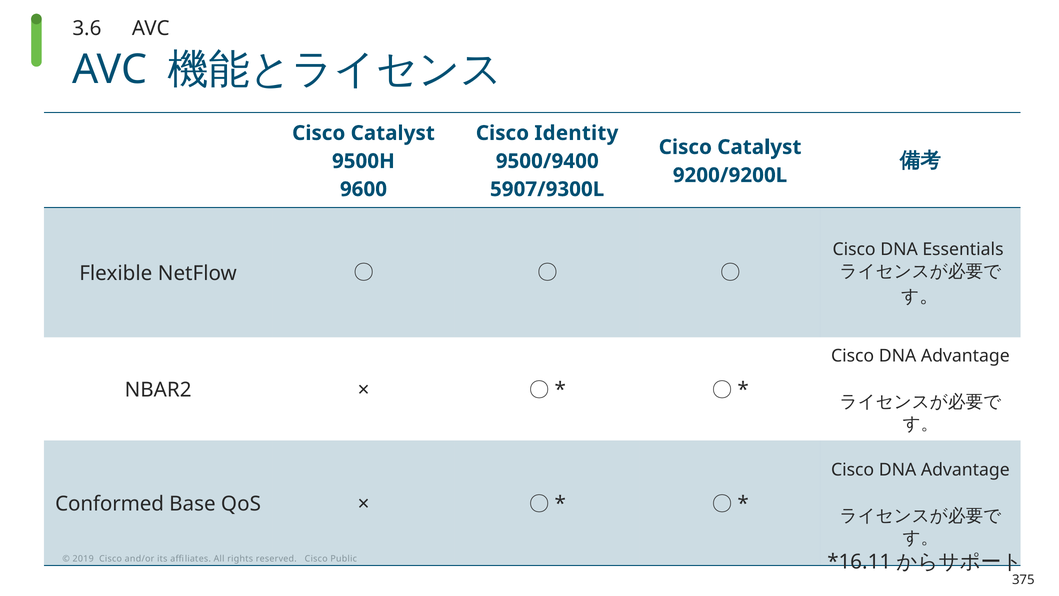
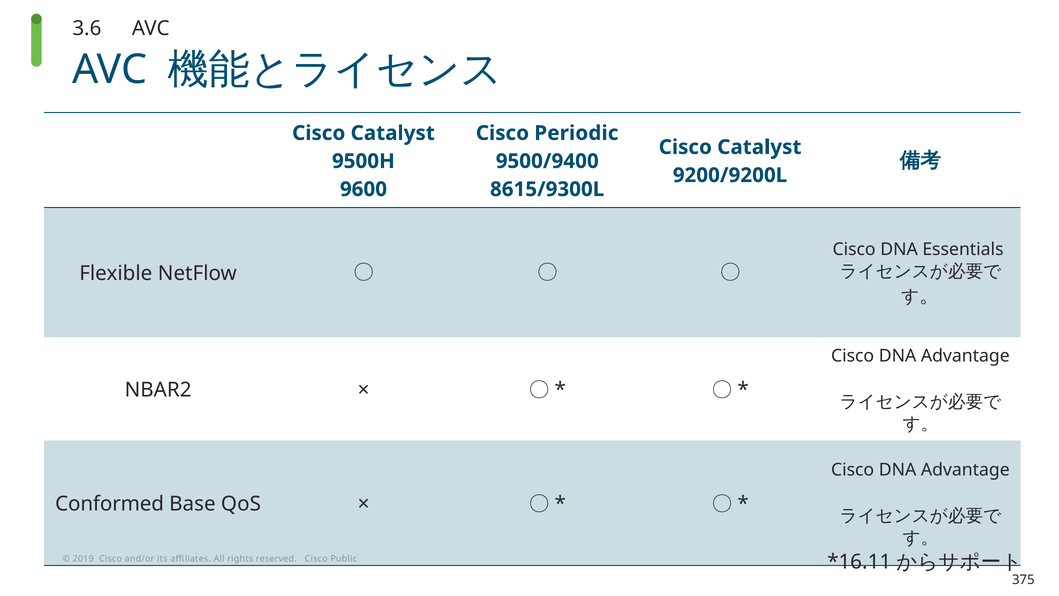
Identity: Identity -> Periodic (576, 133)
5907/9300L: 5907/9300L -> 8615/9300L (547, 189)
